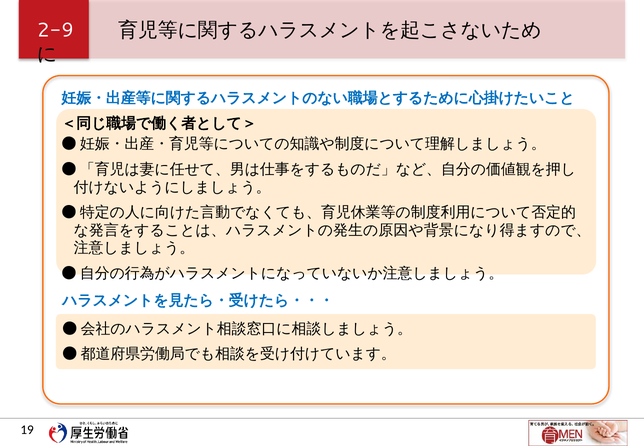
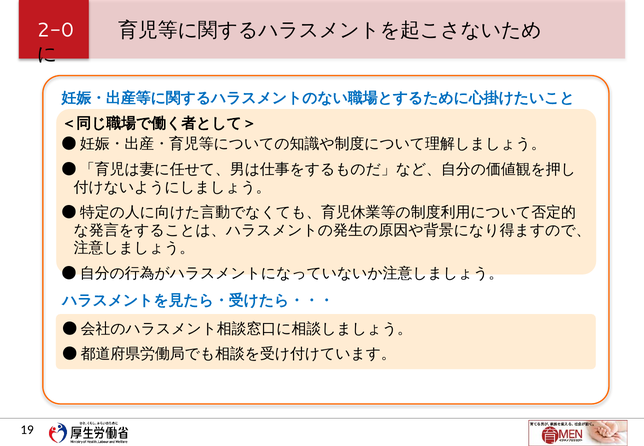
2-9: 2-9 -> 2-0 (55, 30)
